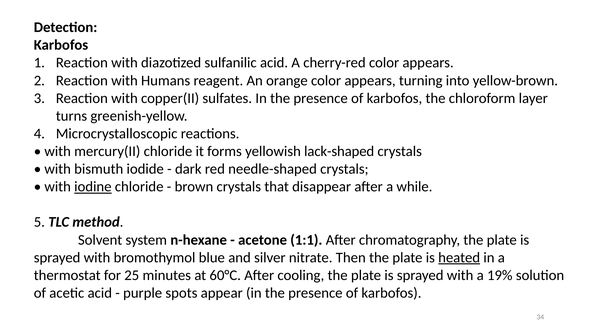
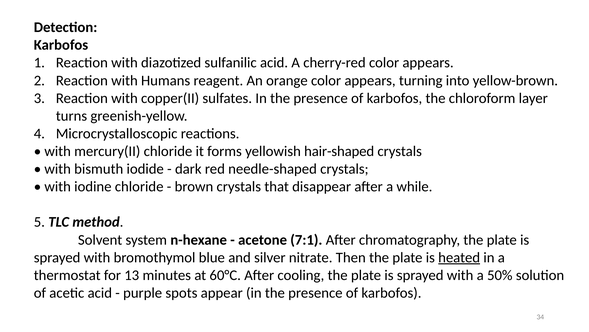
lack-shaped: lack-shaped -> hair-shaped (339, 151)
iodine underline: present -> none (93, 186)
1:1: 1:1 -> 7:1 (306, 239)
25: 25 -> 13 (132, 275)
19%: 19% -> 50% (500, 275)
